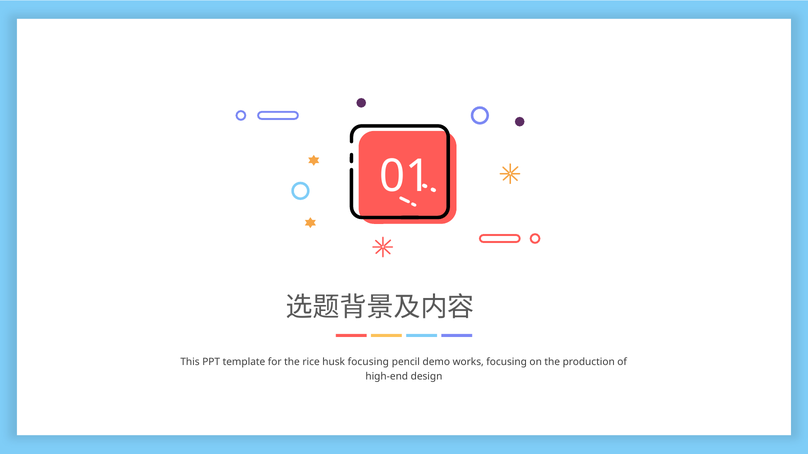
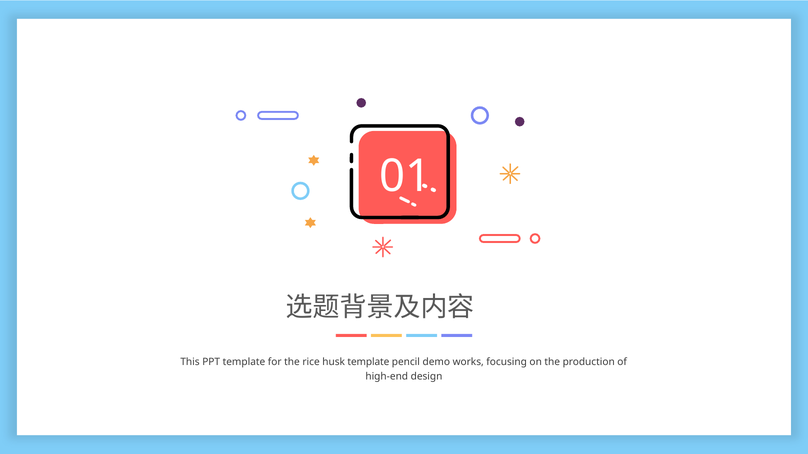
husk focusing: focusing -> template (368, 362)
